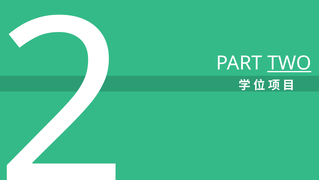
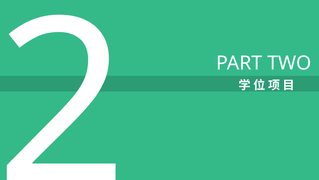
TWO underline: present -> none (289, 63)
